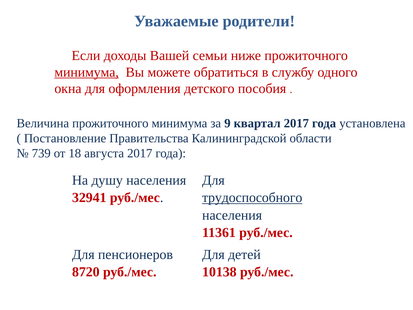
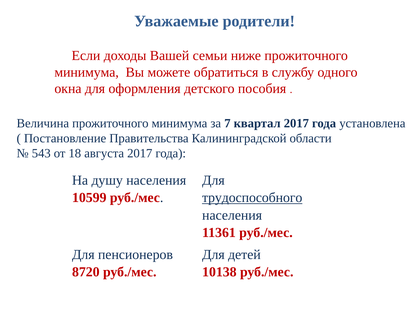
минимума underline: present -> none (87, 72)
9: 9 -> 7 (227, 123)
739: 739 -> 543 (41, 153)
32941: 32941 -> 10599 (89, 198)
